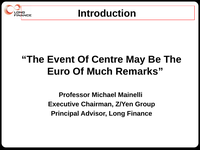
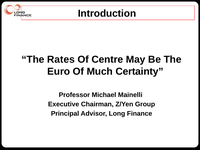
Event: Event -> Rates (61, 59)
Remarks: Remarks -> Certainty (139, 71)
